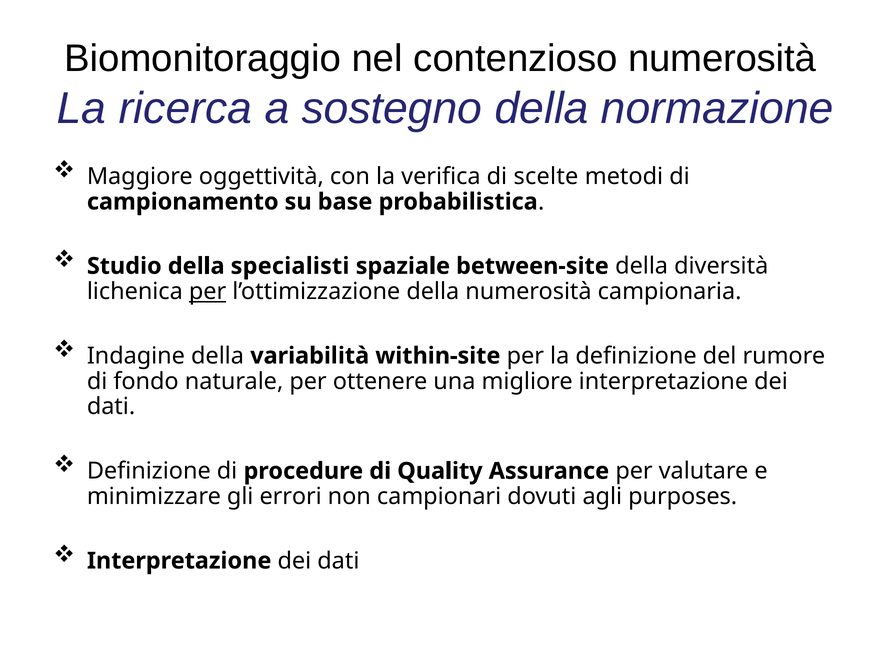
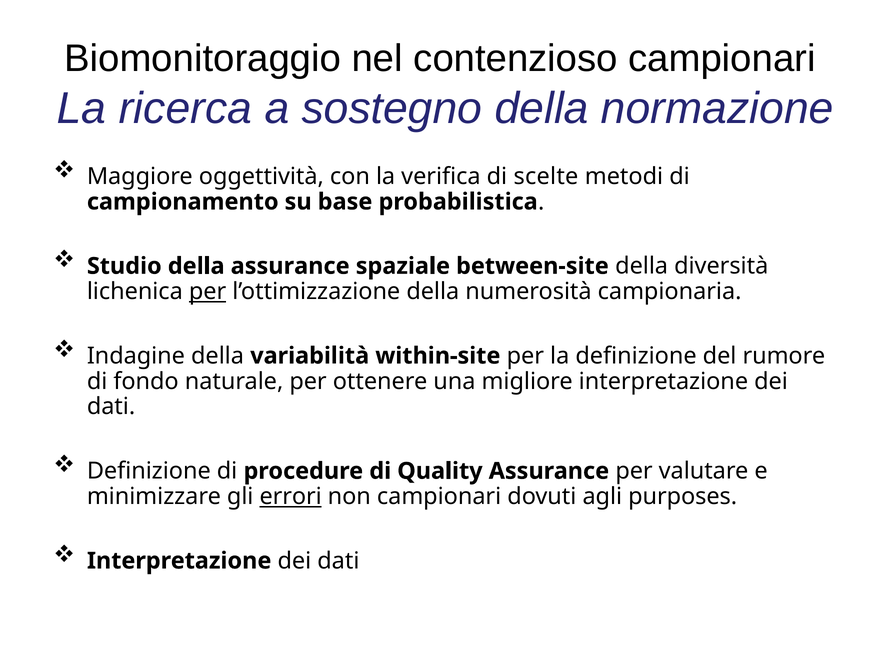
contenzioso numerosità: numerosità -> campionari (722, 58)
della specialisti: specialisti -> assurance (290, 266)
errori underline: none -> present (291, 496)
